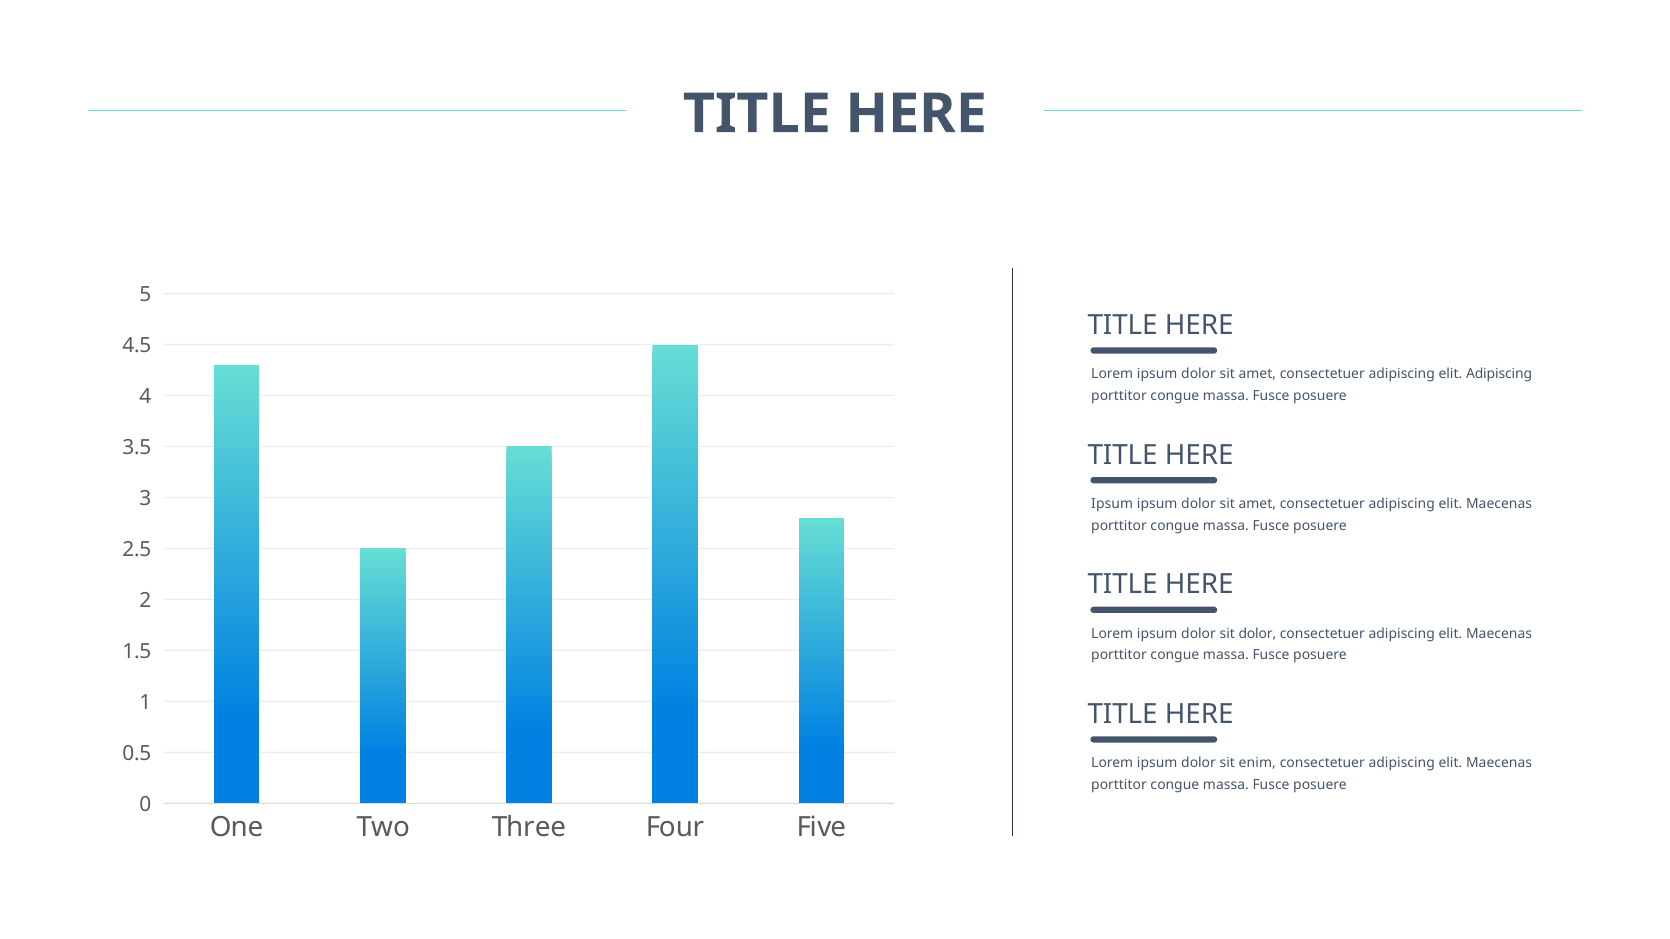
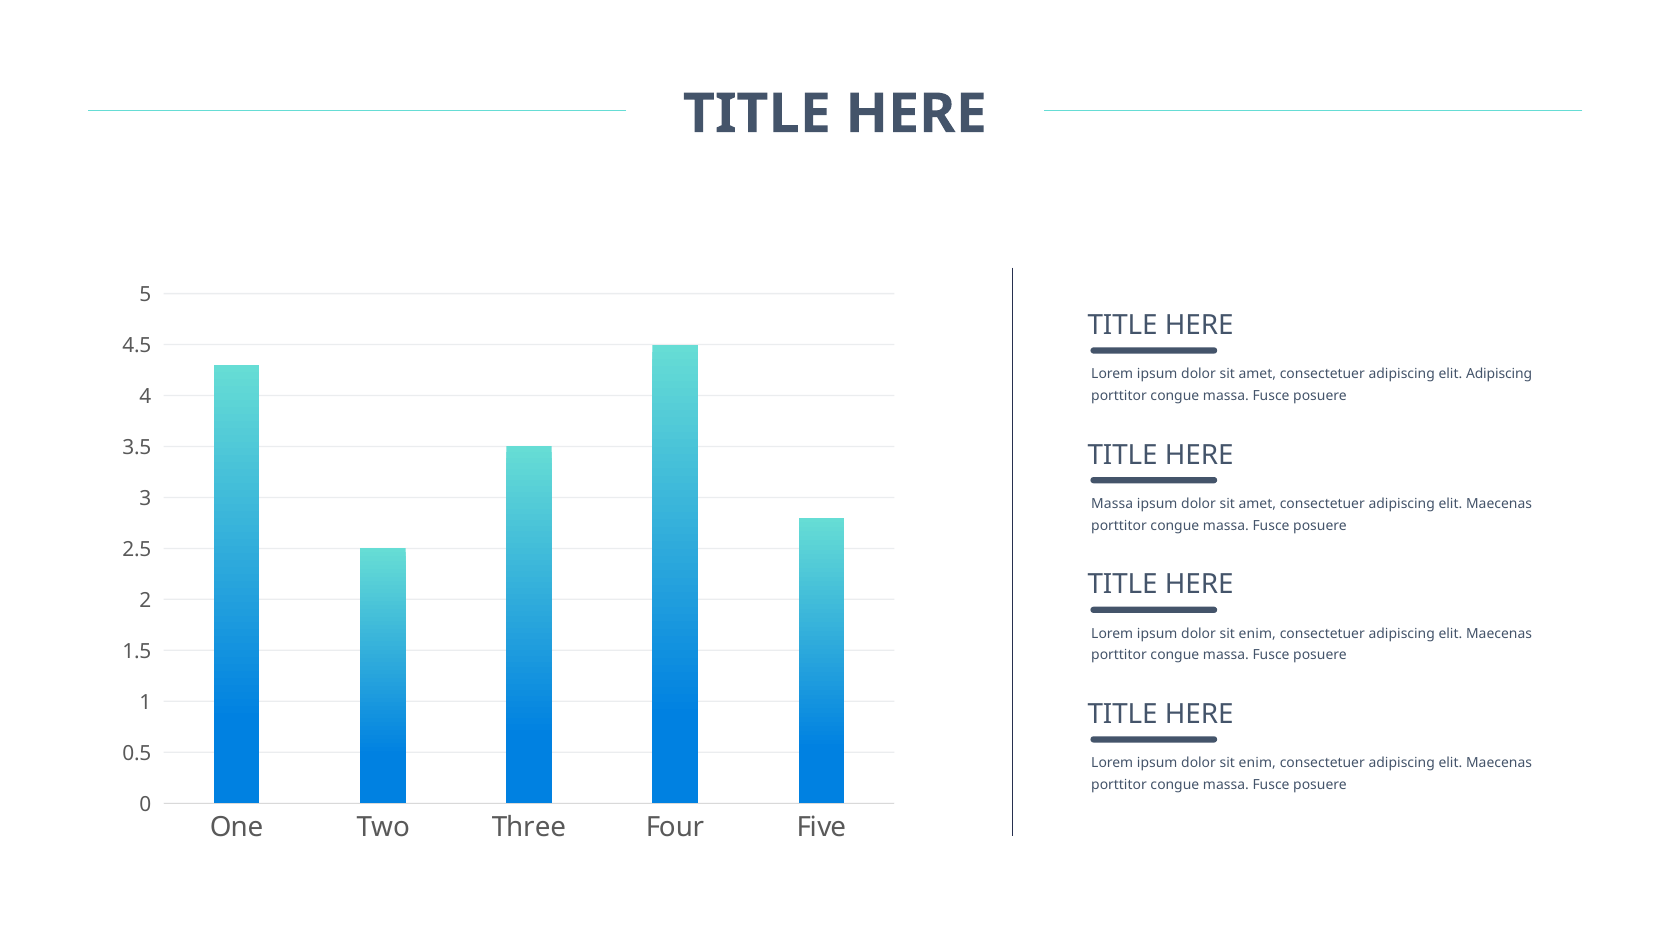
Ipsum: Ipsum -> Massa (1112, 504)
dolor: dolor -> enim (1257, 634)
